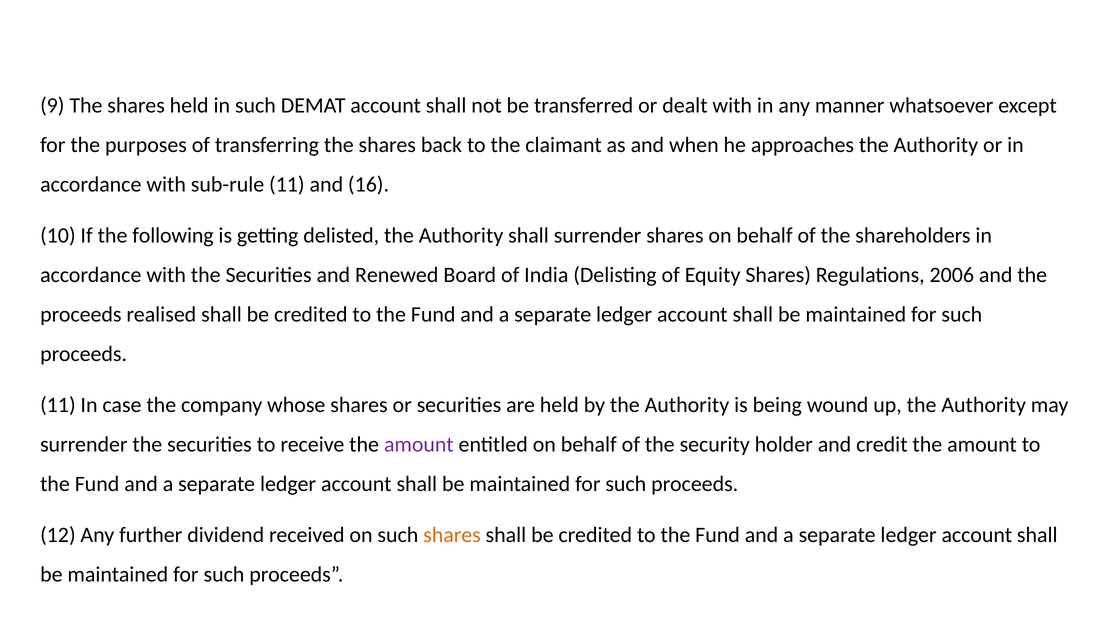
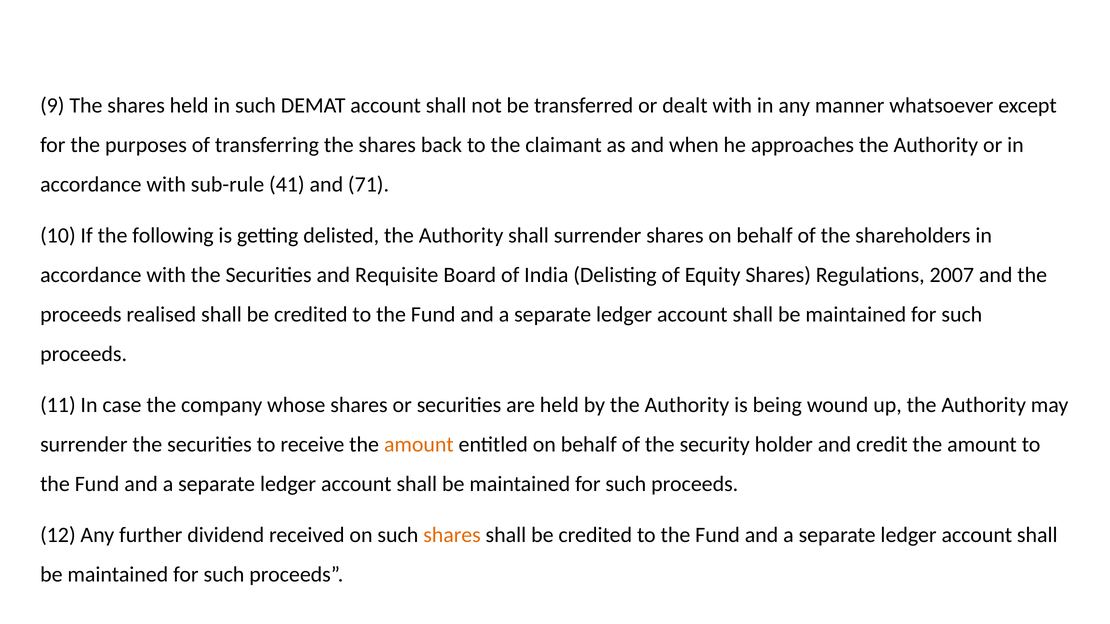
sub-rule 11: 11 -> 41 (287, 185)
16: 16 -> 71 (369, 185)
Renewed: Renewed -> Requisite (397, 275)
2006: 2006 -> 2007 (952, 275)
amount colour: purple -> orange (419, 445)
